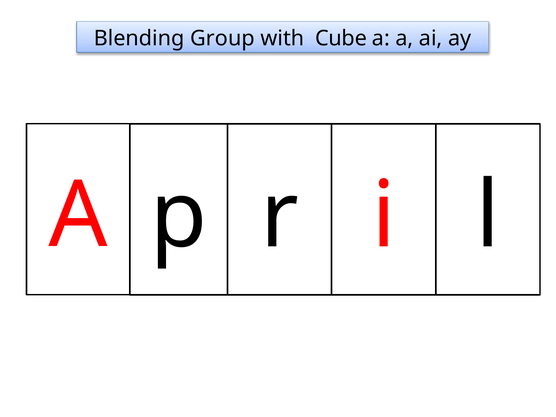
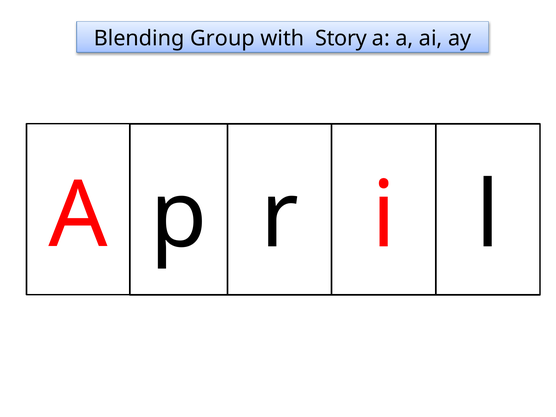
Cube: Cube -> Story (341, 38)
